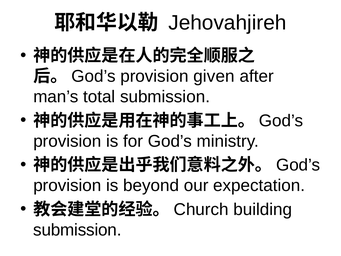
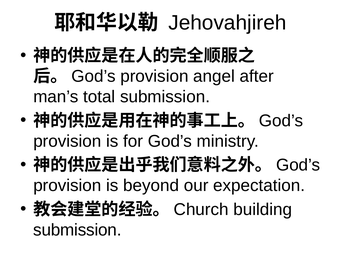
given: given -> angel (214, 76)
